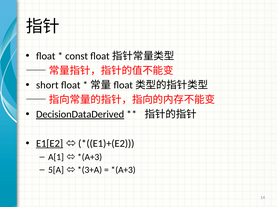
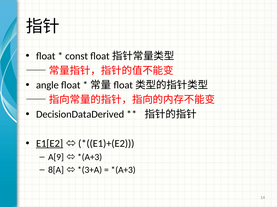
short: short -> angle (47, 85)
DecisionDataDerived underline: present -> none (80, 115)
A[1: A[1 -> A[9 (56, 158)
5[A: 5[A -> 8[A (56, 170)
